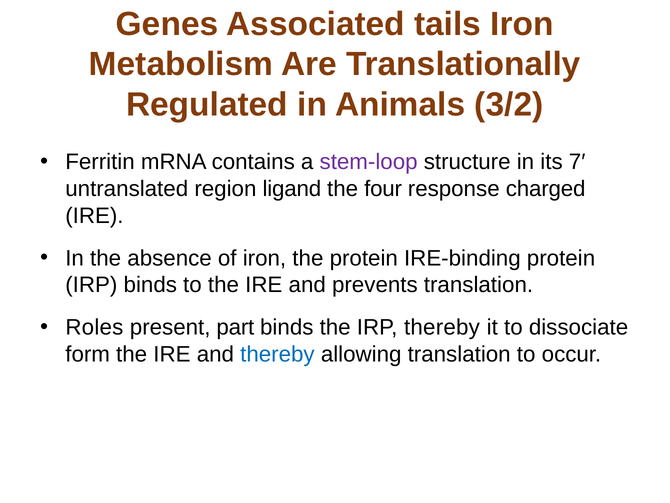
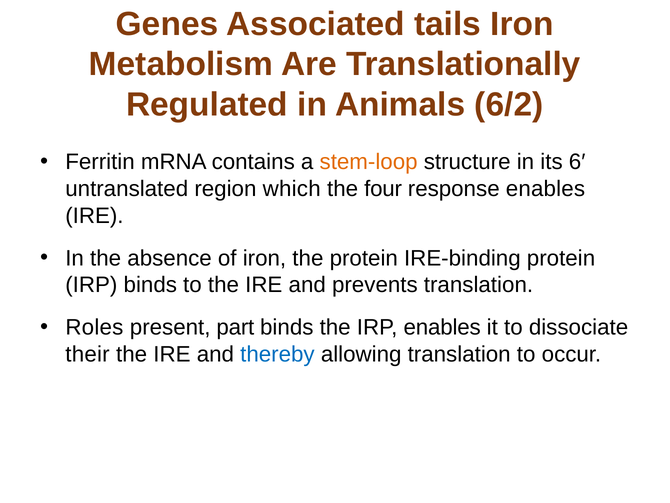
3/2: 3/2 -> 6/2 (509, 105)
stem-loop colour: purple -> orange (369, 162)
7′: 7′ -> 6′ (577, 162)
ligand: ligand -> which (292, 189)
response charged: charged -> enables (545, 189)
IRP thereby: thereby -> enables (442, 327)
form: form -> their (88, 354)
